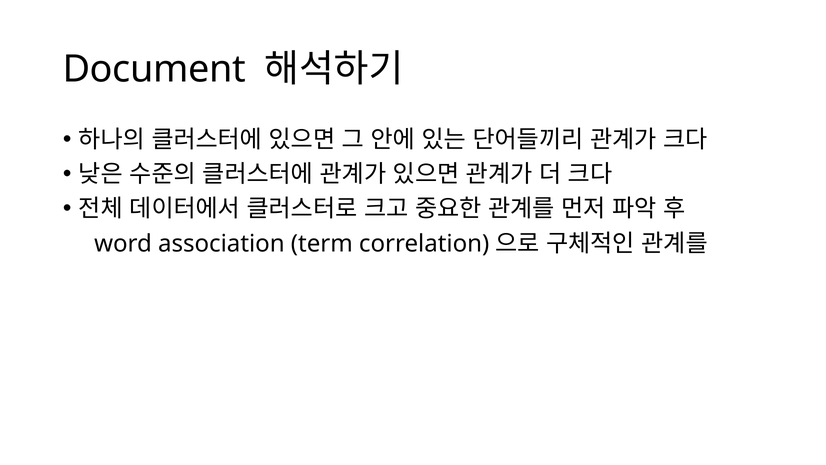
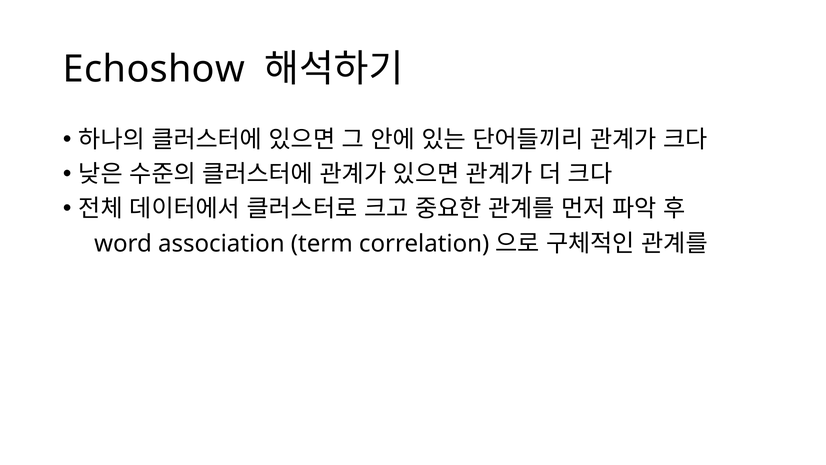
Document: Document -> Echoshow (154, 69)
